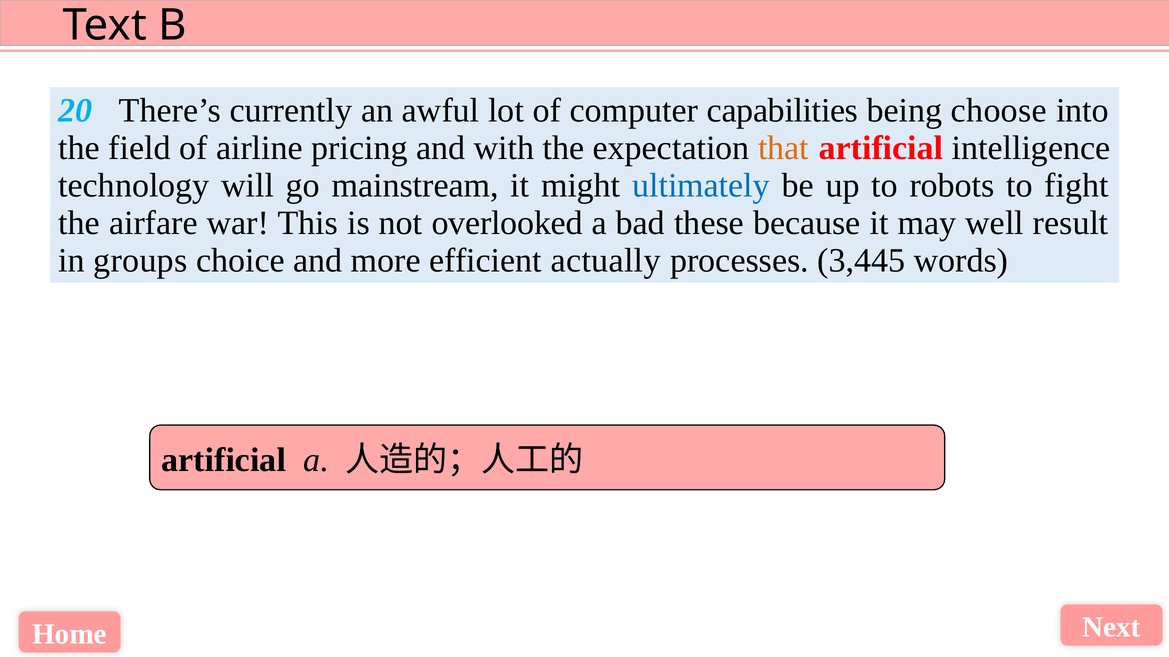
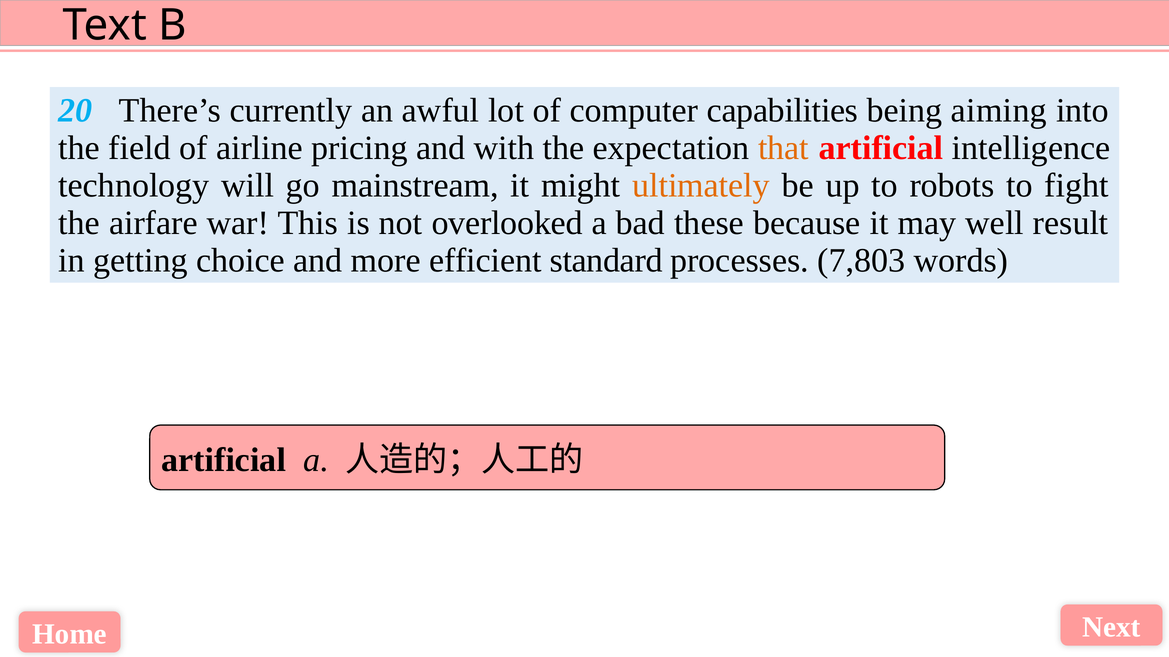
choose: choose -> aiming (999, 111)
ultimately colour: blue -> orange (701, 186)
groups: groups -> getting (141, 260)
actually: actually -> standard (606, 260)
3,445: 3,445 -> 7,803 (861, 260)
